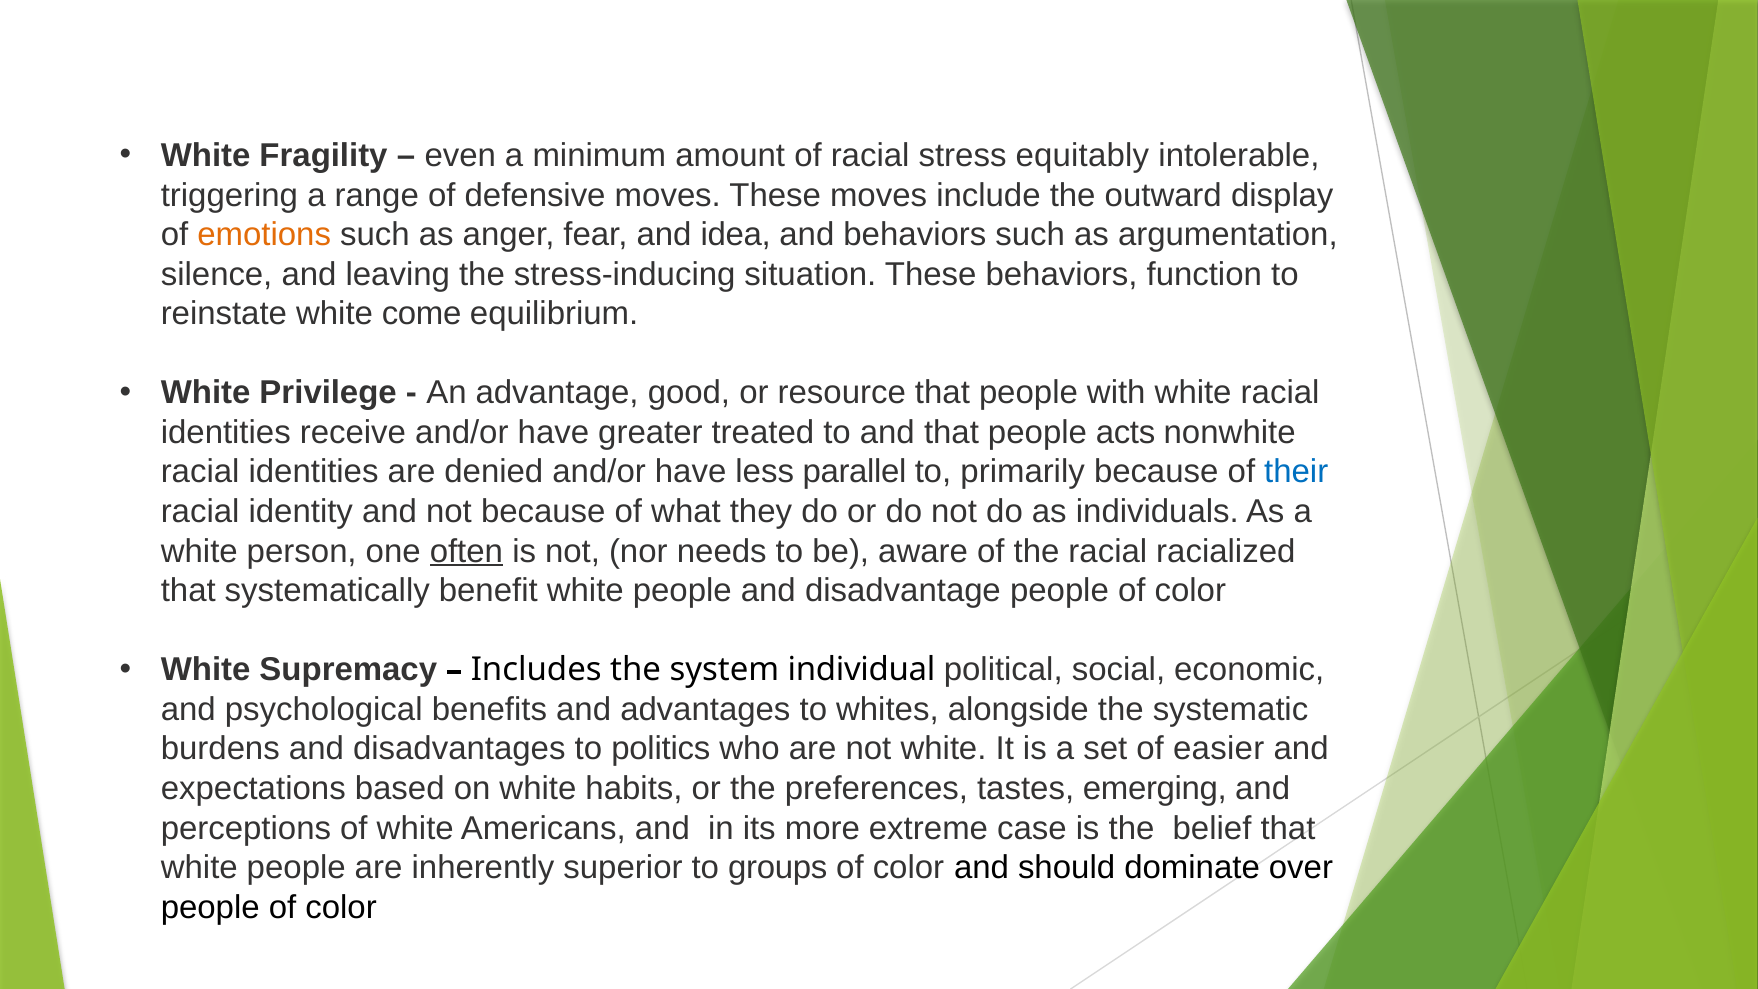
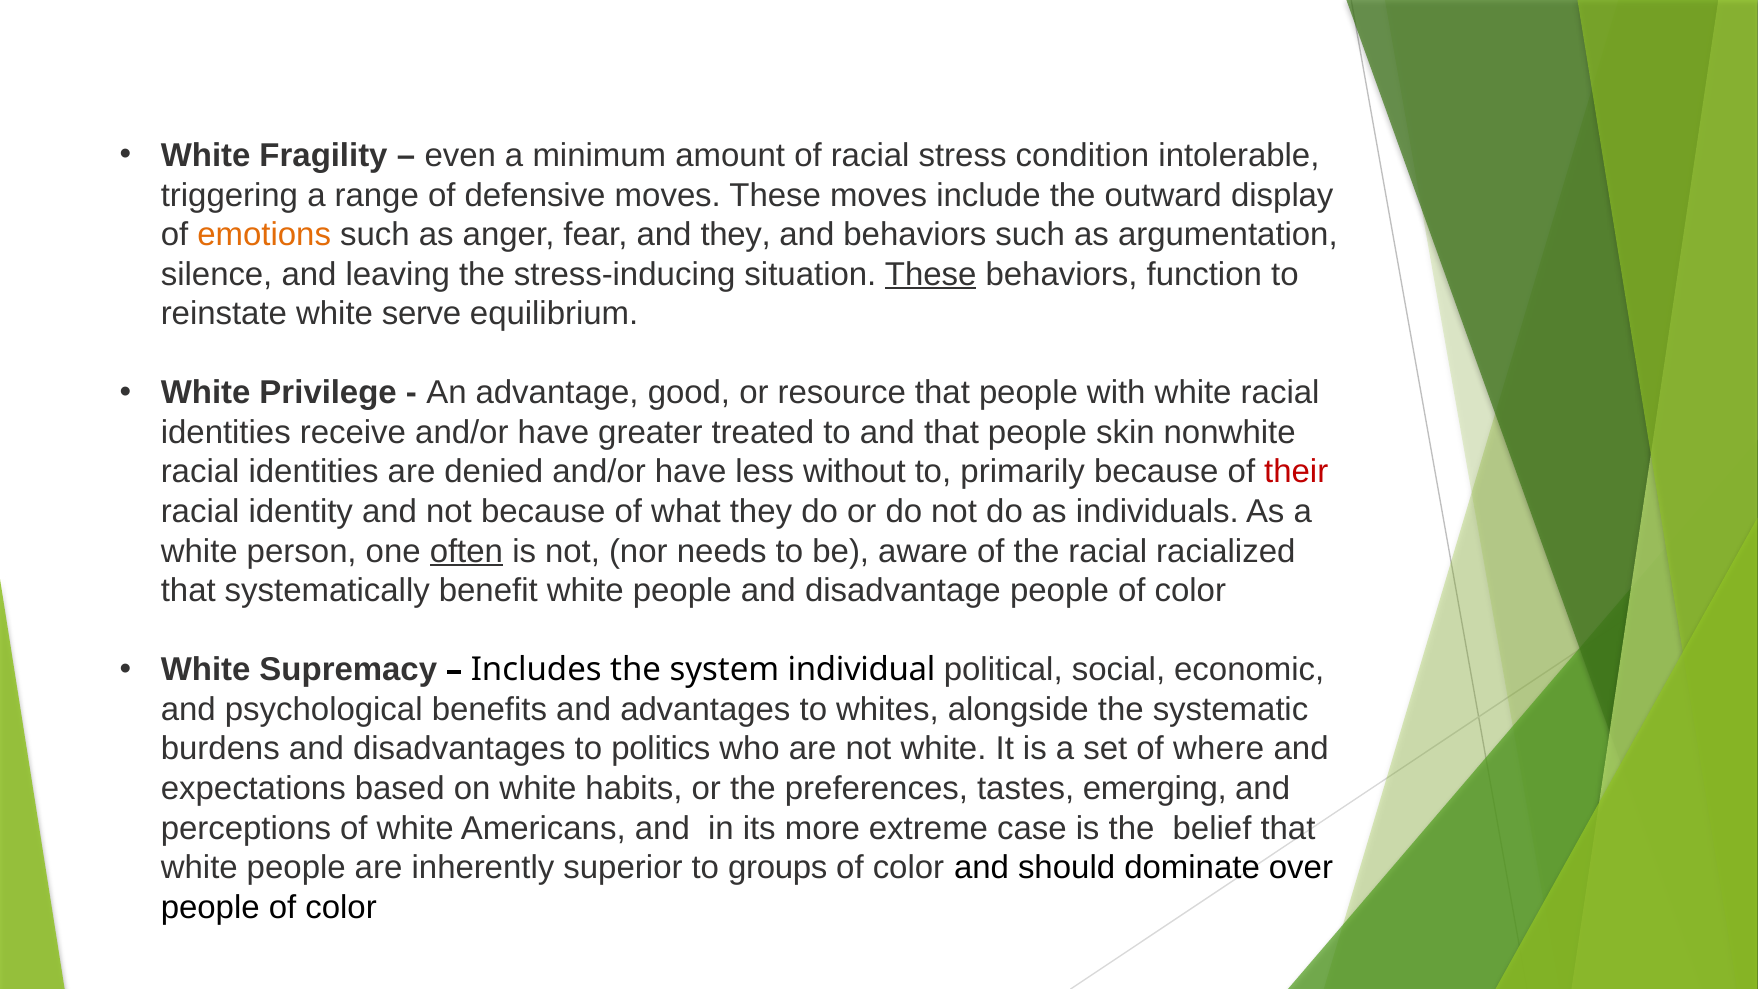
equitably: equitably -> condition (1082, 156)
and idea: idea -> they (736, 235)
These underline: none -> present (931, 274)
come: come -> serve (422, 314)
acts: acts -> skin (1125, 432)
parallel: parallel -> without (854, 472)
their colour: blue -> red (1296, 472)
easier: easier -> where (1219, 749)
